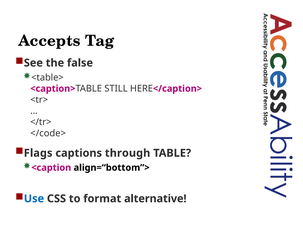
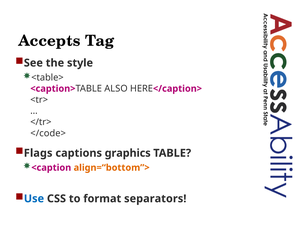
false: false -> style (80, 63)
STILL: STILL -> ALSO (116, 88)
through: through -> graphics (128, 153)
align=“bottom”> colour: black -> orange (112, 167)
alternative: alternative -> separators (155, 198)
